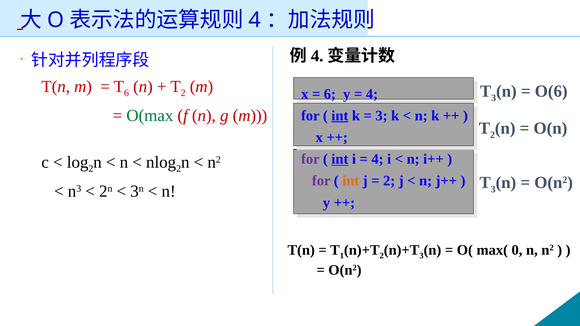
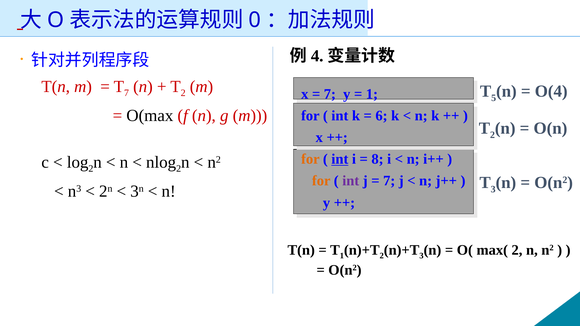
4: 4 -> 0 (255, 20)
6: 6 -> 7 (127, 93)
3: 3 -> 5 (494, 98)
O(6: O(6 -> O(4 (551, 91)
6: 6 -> 7 (330, 94)
4: 4 -> 1 (372, 94)
O(max colour: green -> black (150, 116)
int underline: present -> none (340, 116)
3: 3 -> 6 (381, 116)
for colour: purple -> orange (310, 159)
4: 4 -> 8 (378, 159)
for colour: purple -> orange (321, 181)
int colour: orange -> purple (351, 181)
2: 2 -> 7 (389, 181)
max( 0: 0 -> 2 (517, 250)
